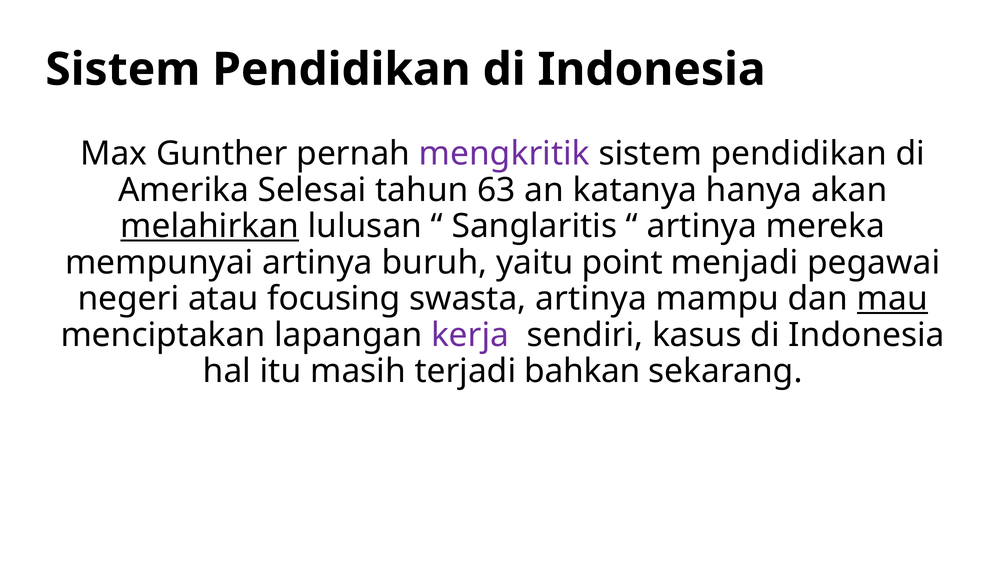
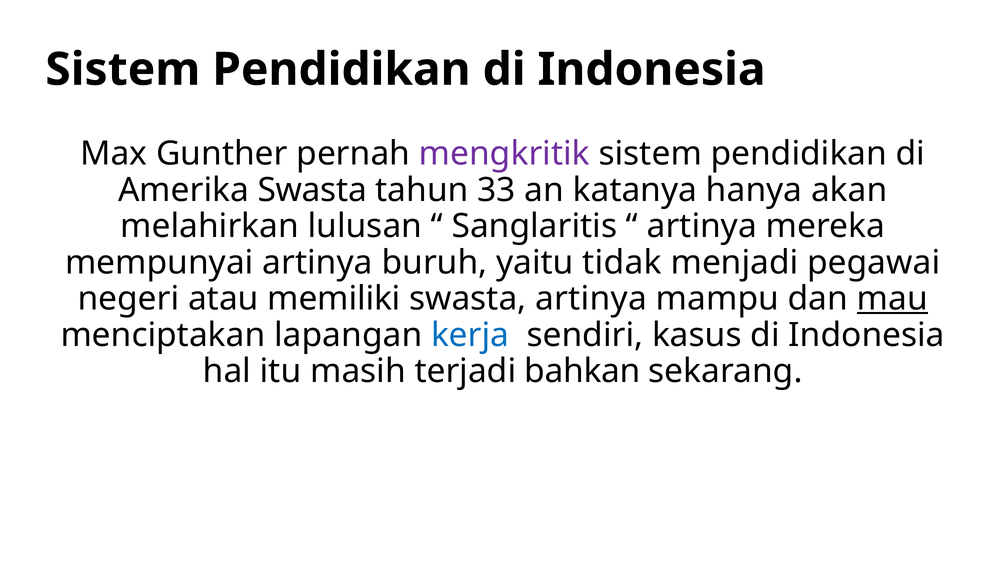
Amerika Selesai: Selesai -> Swasta (312, 190)
63: 63 -> 33 (496, 190)
melahirkan underline: present -> none (210, 226)
point: point -> tidak (622, 263)
focusing: focusing -> memiliki (334, 299)
kerja colour: purple -> blue (470, 335)
